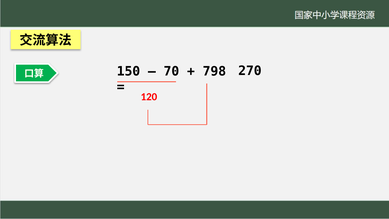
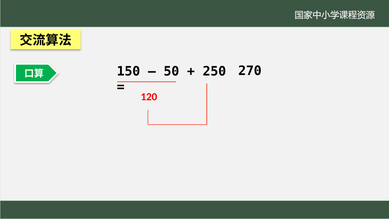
70: 70 -> 50 (171, 71)
798: 798 -> 250 (214, 71)
